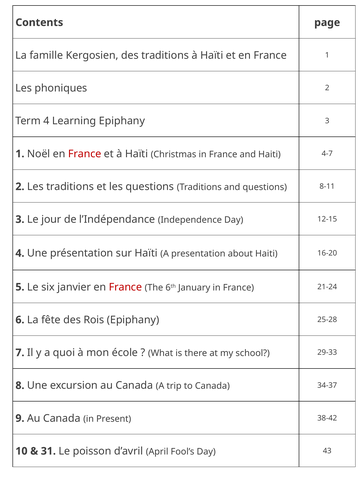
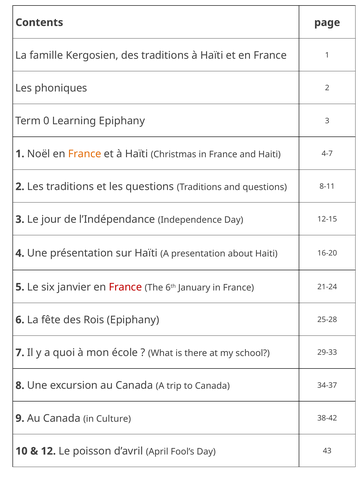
Term 4: 4 -> 0 (46, 121)
France colour: red -> orange (85, 154)
Present: Present -> Culture (114, 419)
31: 31 -> 12 (48, 451)
